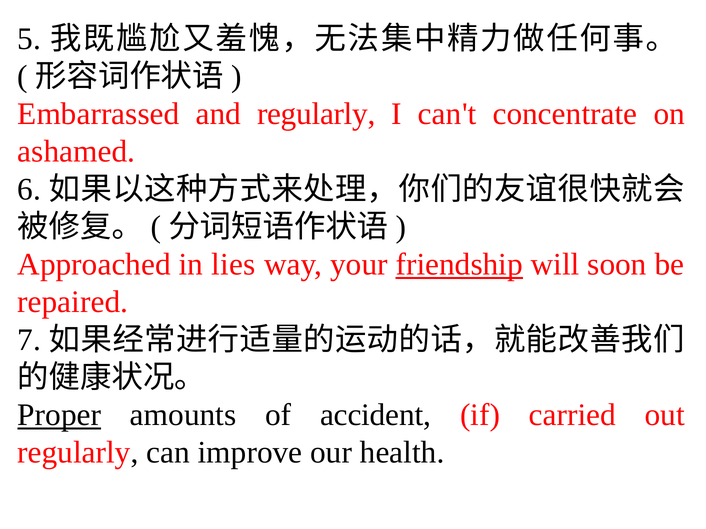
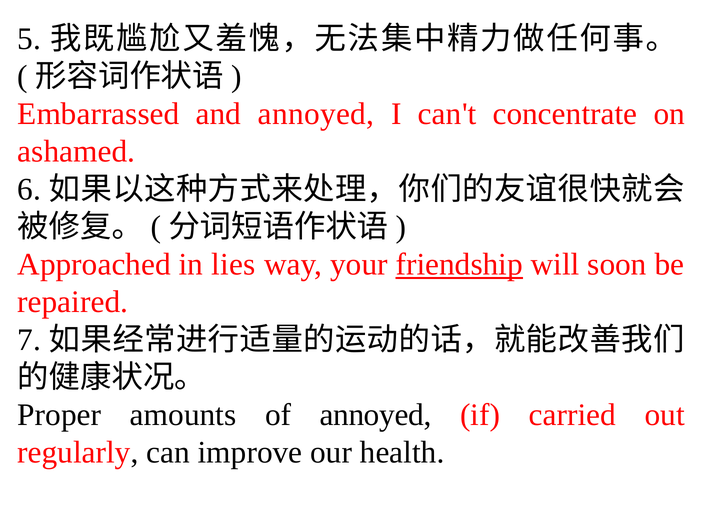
and regularly: regularly -> annoyed (316, 114)
Proper underline: present -> none (59, 415)
of accident: accident -> annoyed (376, 415)
